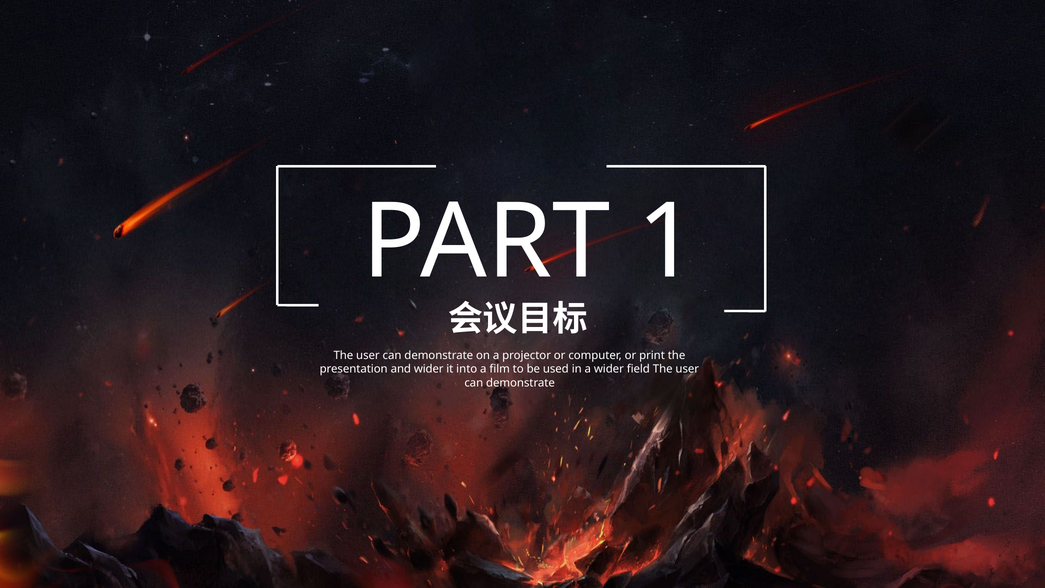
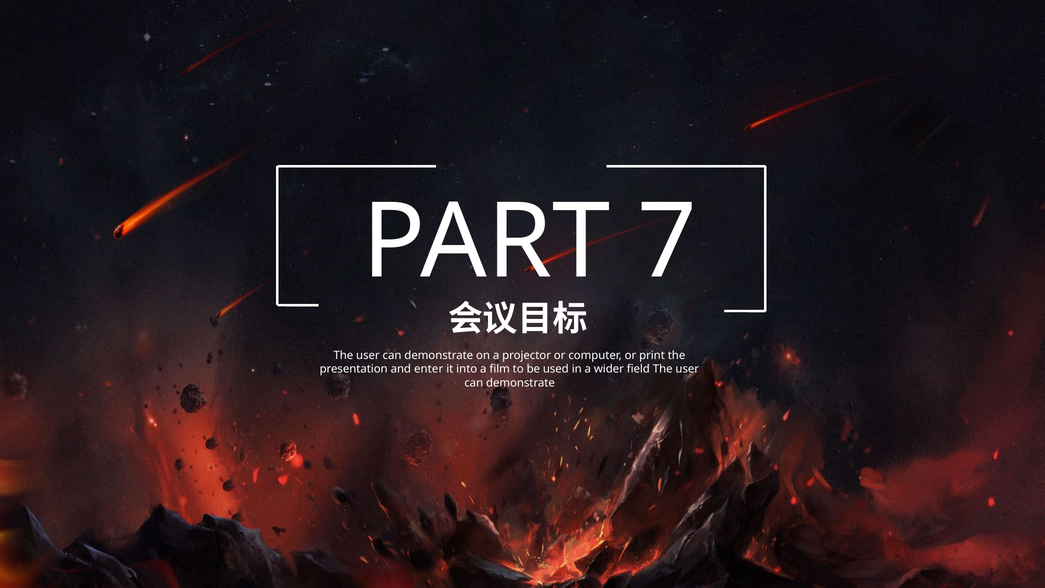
1: 1 -> 7 (667, 242)
and wider: wider -> enter (429, 369)
